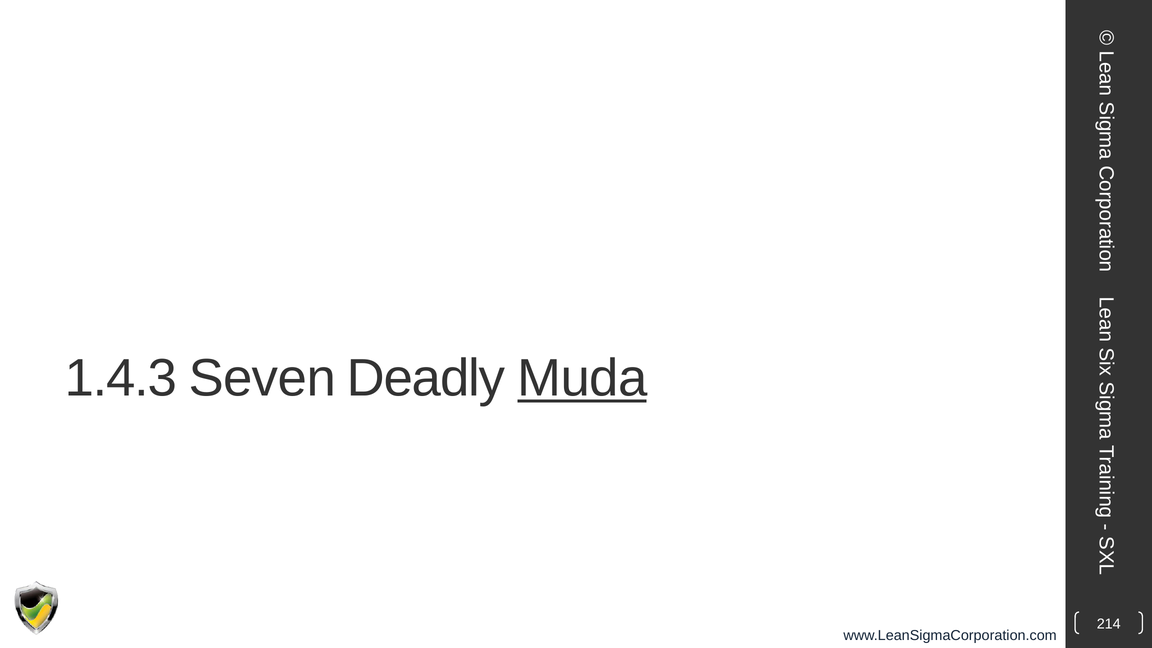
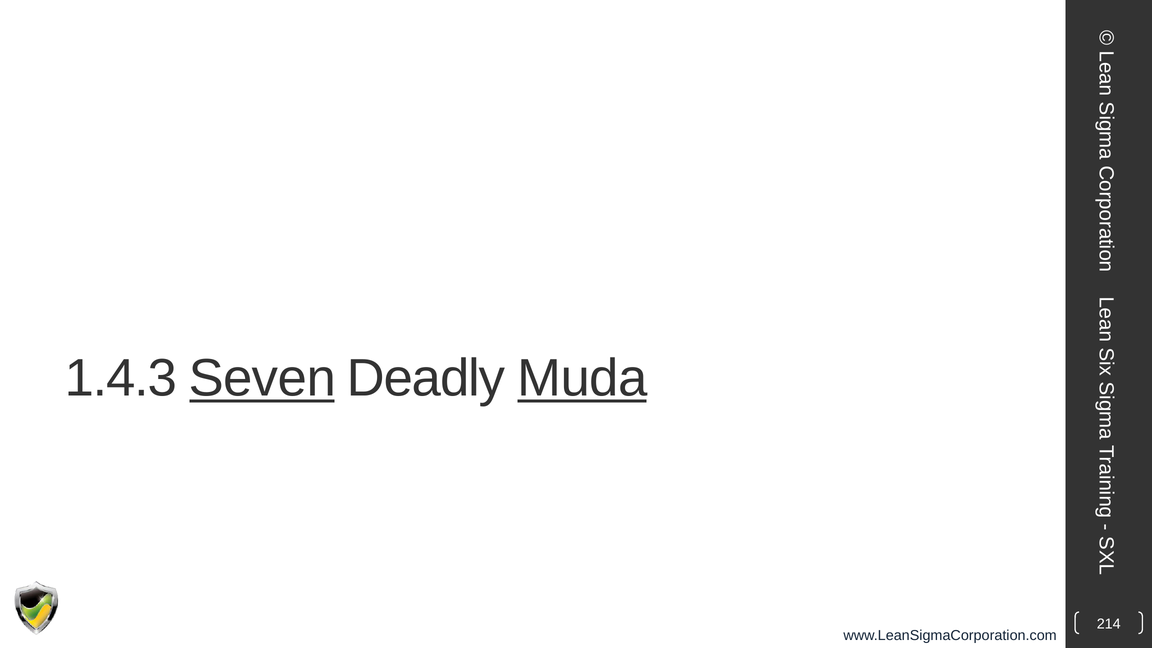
Seven underline: none -> present (262, 378)
